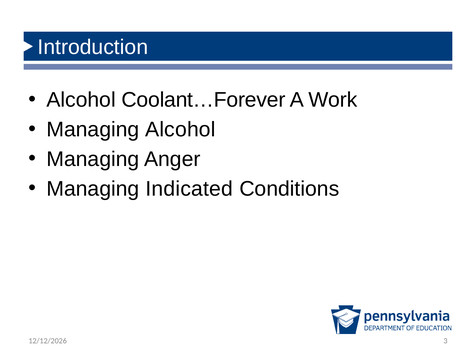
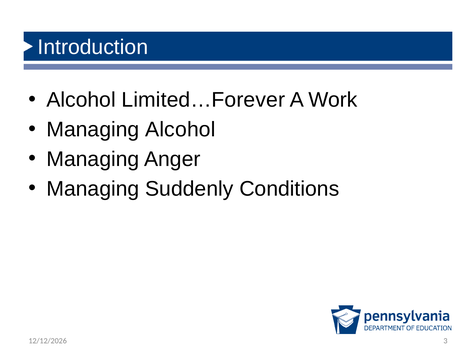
Coolant…Forever: Coolant…Forever -> Limited…Forever (203, 100)
Indicated: Indicated -> Suddenly (189, 189)
